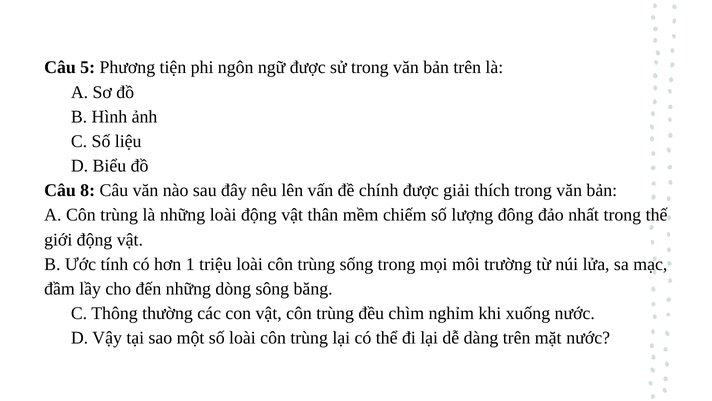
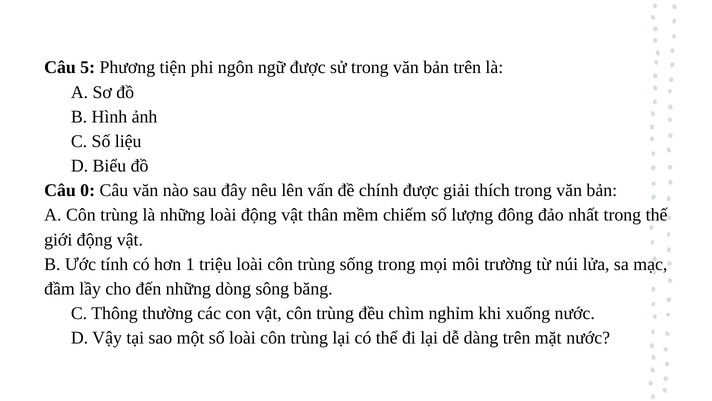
8: 8 -> 0 (88, 190)
